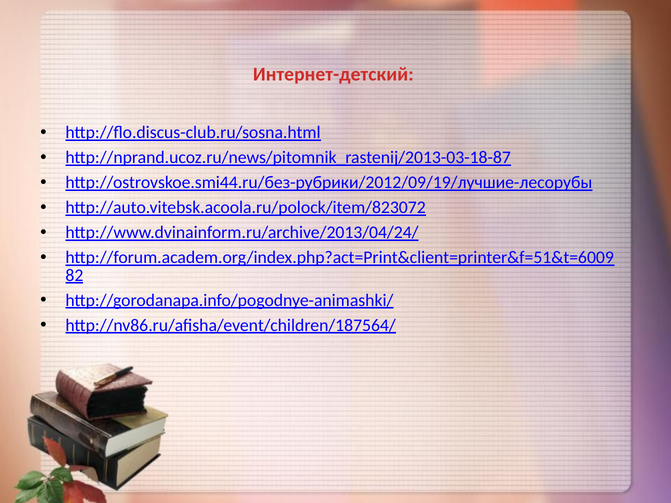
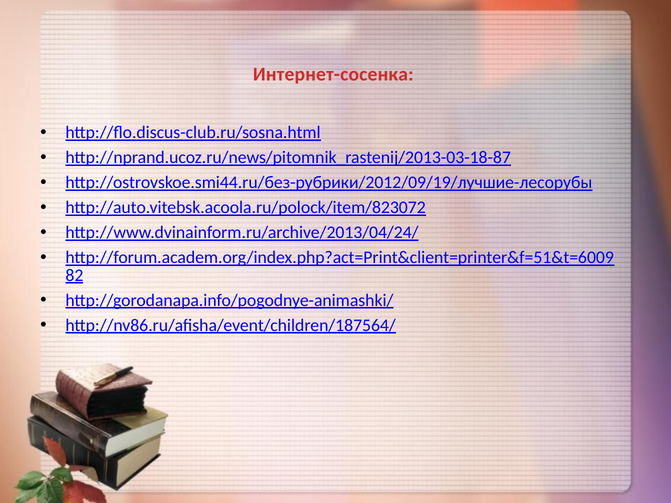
Интернет-детский: Интернет-детский -> Интернет-сосенка (333, 74)
